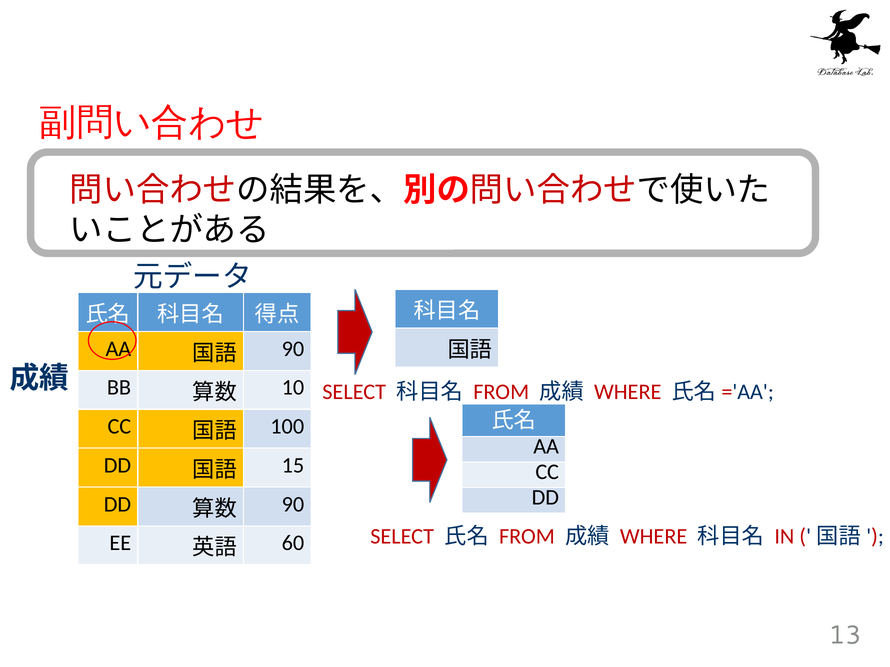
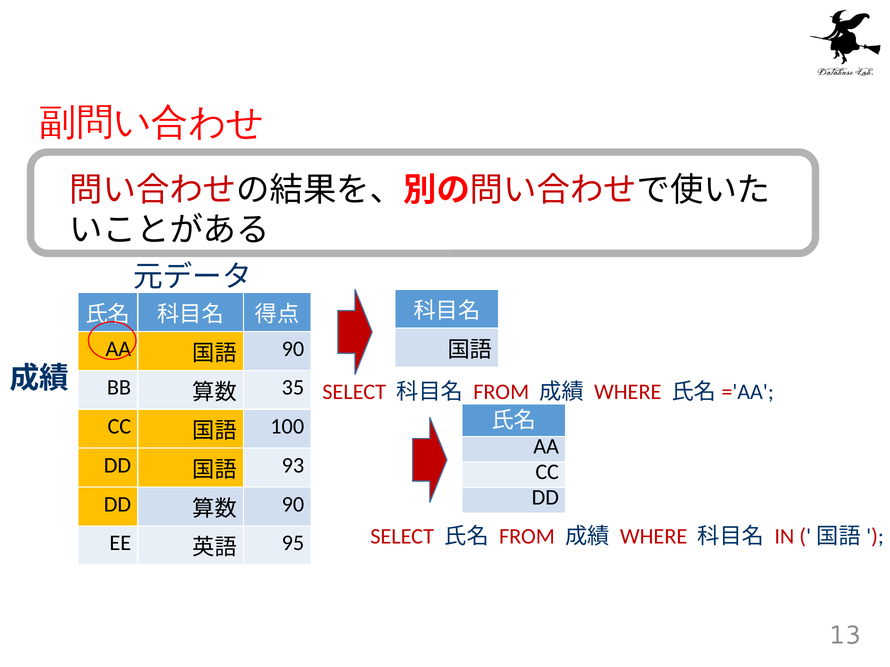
10: 10 -> 35 (293, 388)
15: 15 -> 93 (293, 466)
60: 60 -> 95 (293, 543)
